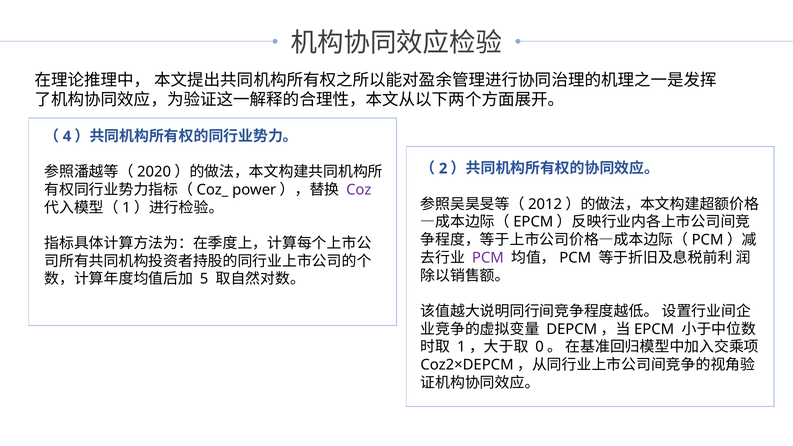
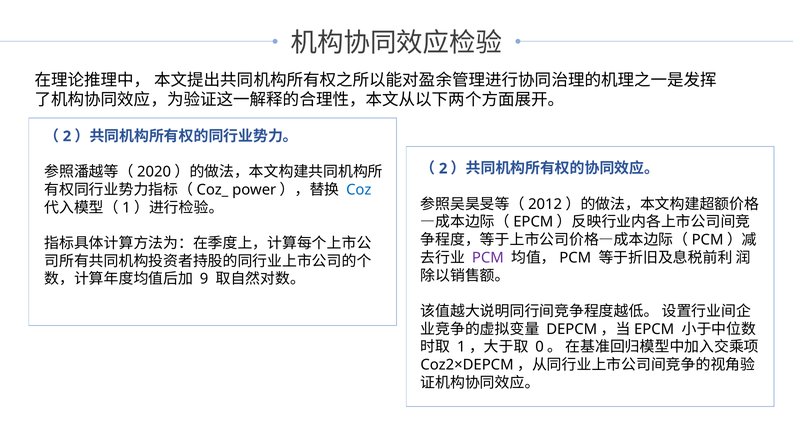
4: 4 -> 2 (67, 136)
Coz colour: purple -> blue (359, 190)
5: 5 -> 9 (204, 279)
